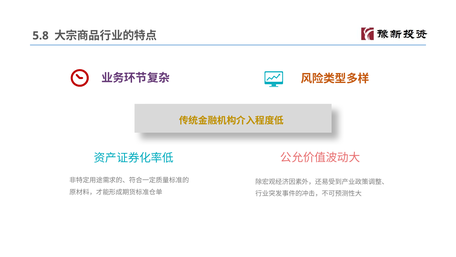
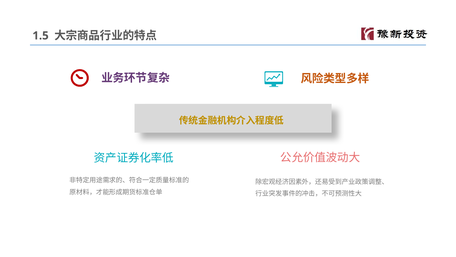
5.8: 5.8 -> 1.5 (41, 36)
